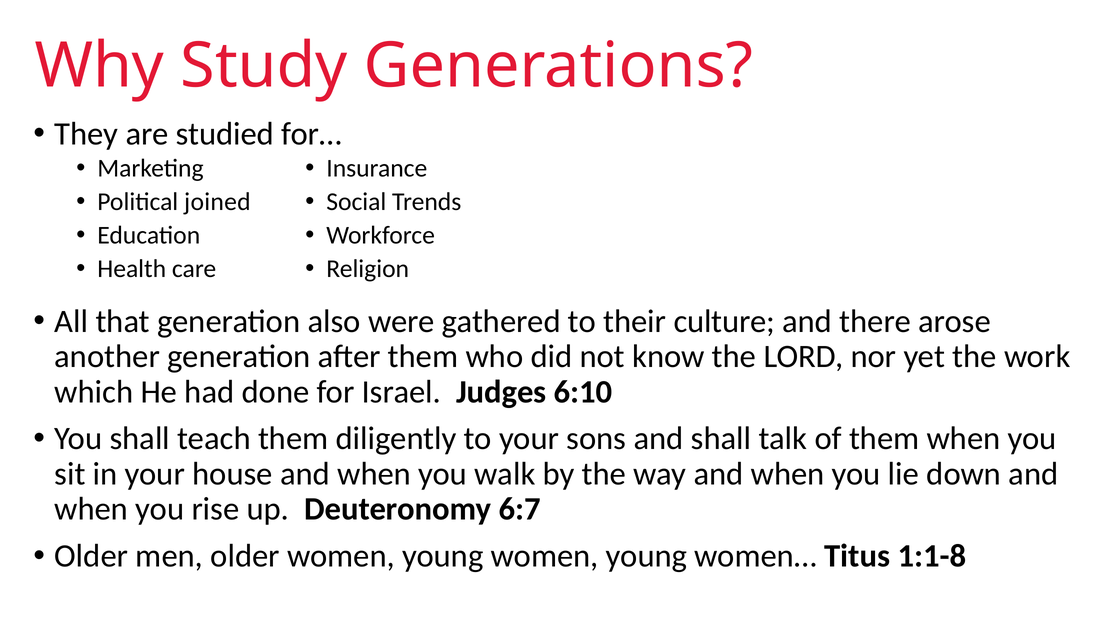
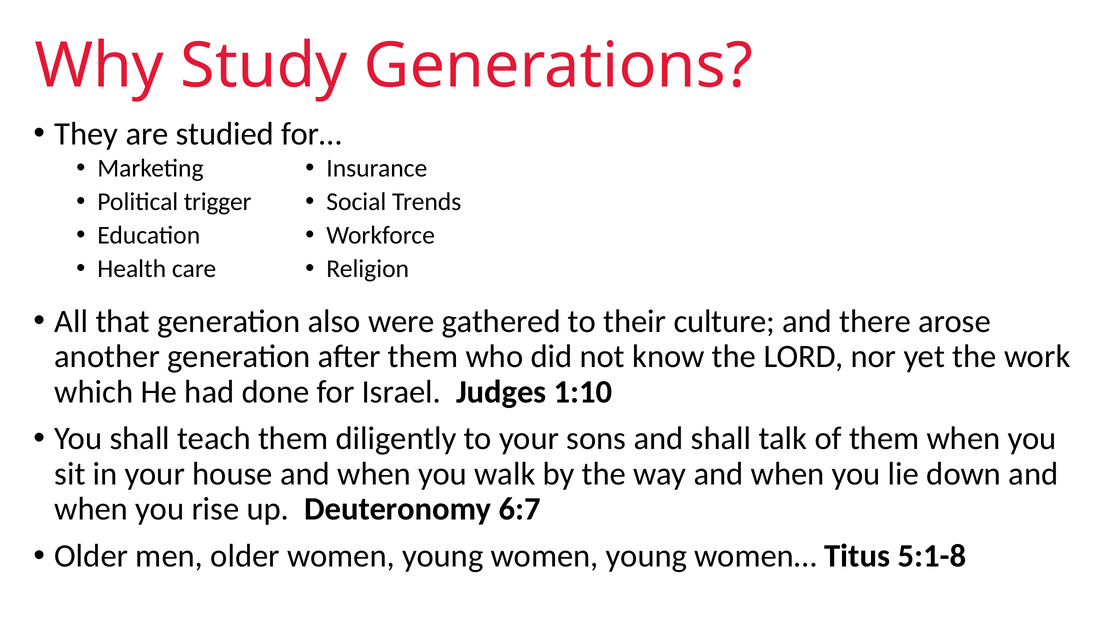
joined: joined -> trigger (218, 202)
6:10: 6:10 -> 1:10 (583, 392)
1:1-8: 1:1-8 -> 5:1-8 (932, 556)
